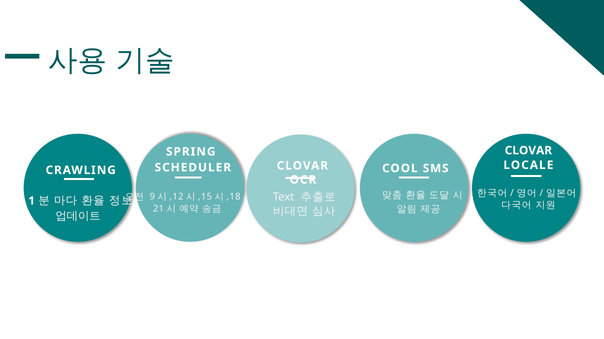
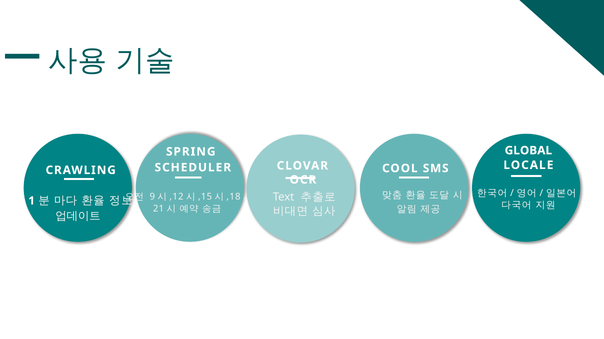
CLOVAR: CLOVAR -> GLOBAL (528, 151)
